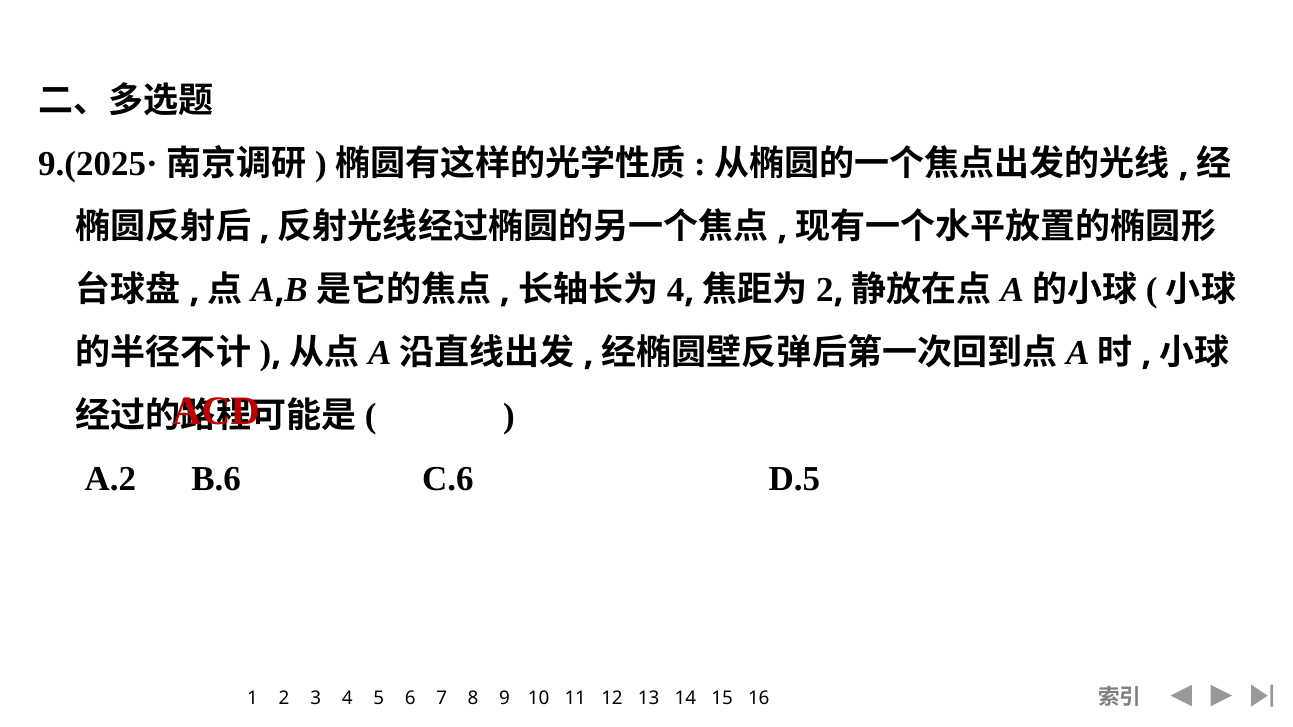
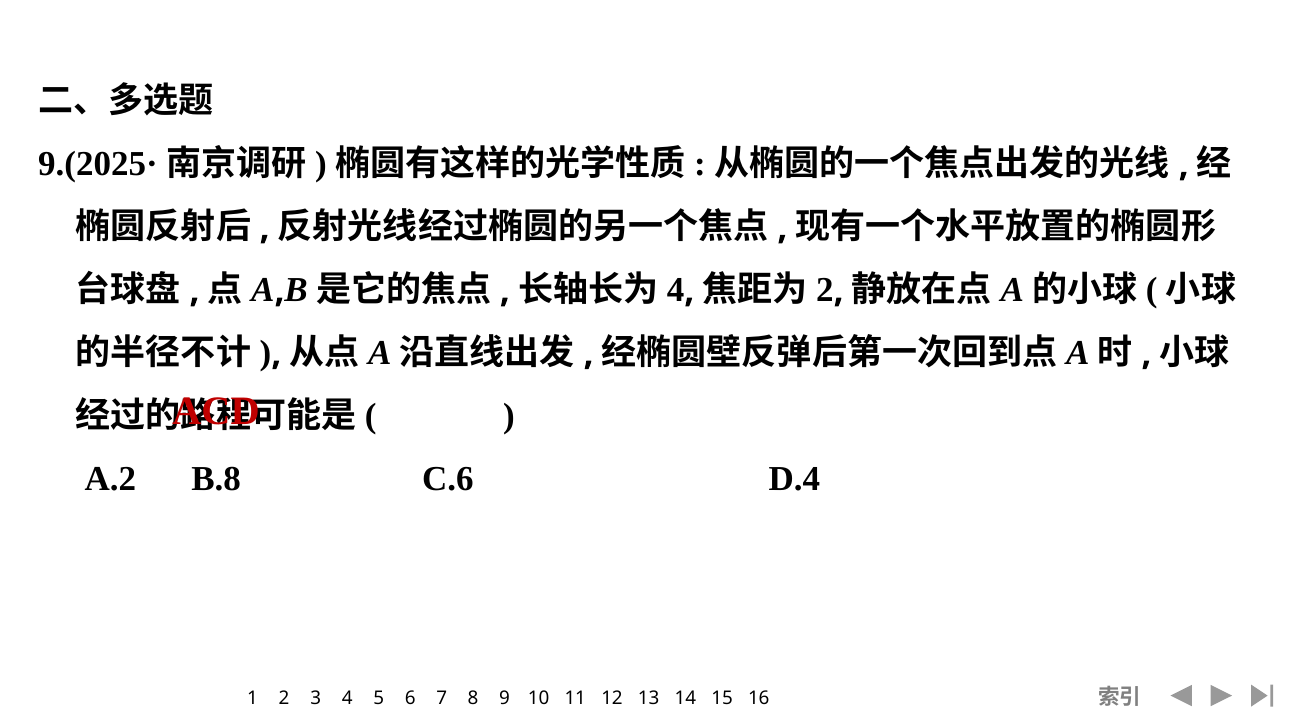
B.6: B.6 -> B.8 (216, 479)
D.5: D.5 -> D.4 (794, 479)
